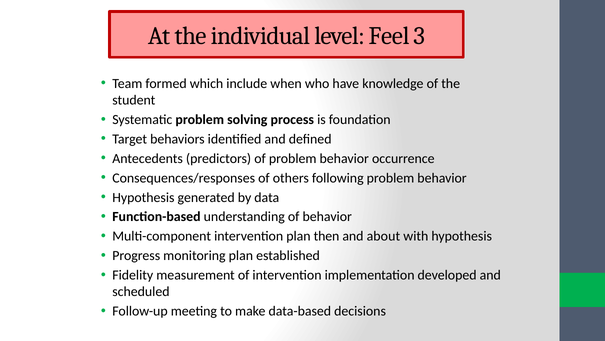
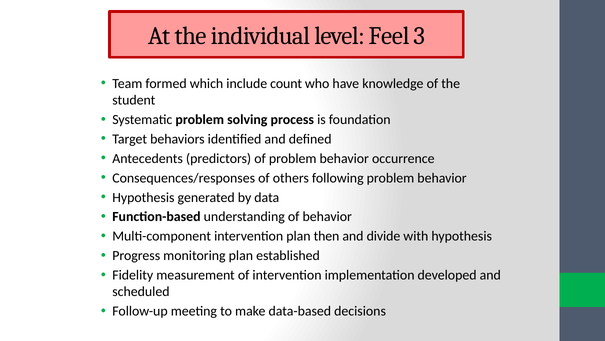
when: when -> count (286, 83)
about: about -> divide (383, 236)
